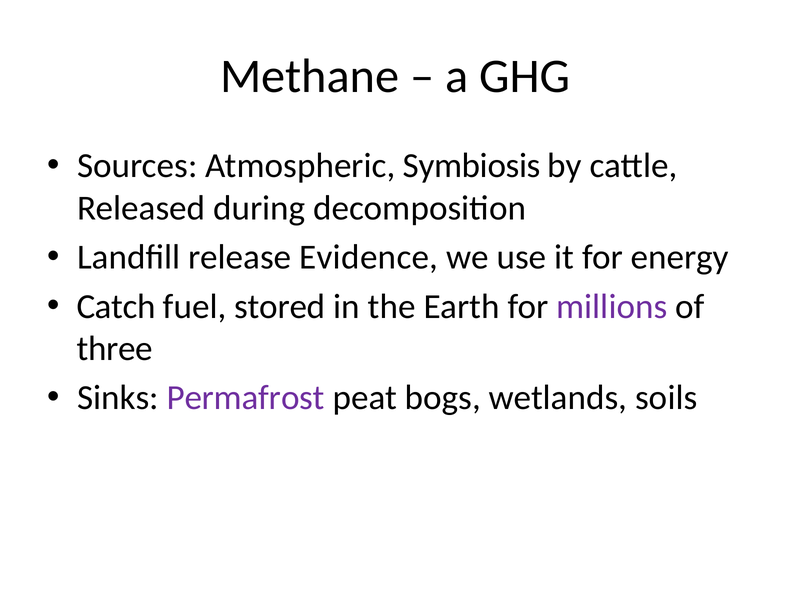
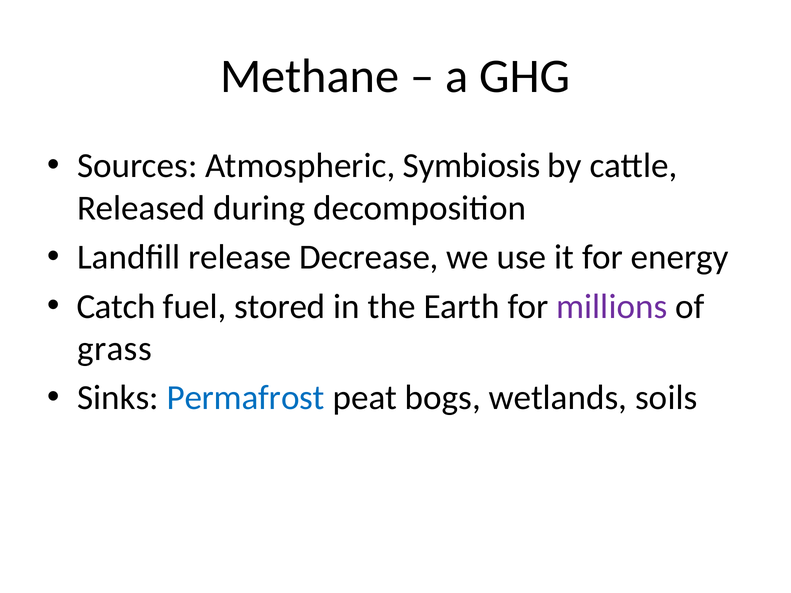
Evidence: Evidence -> Decrease (369, 257)
three: three -> grass (115, 349)
Permafrost colour: purple -> blue (246, 398)
